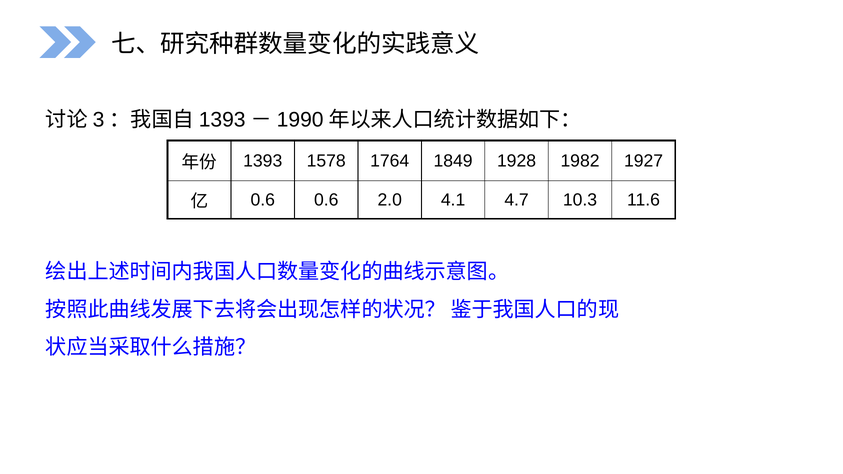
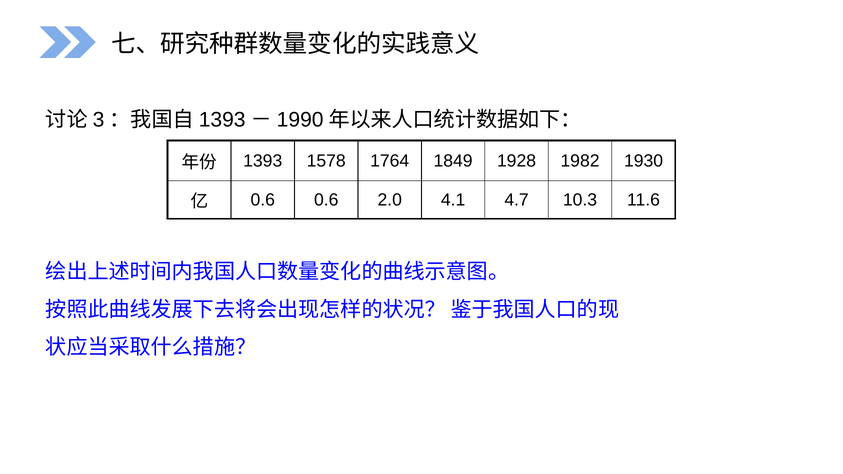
1927: 1927 -> 1930 (644, 161)
